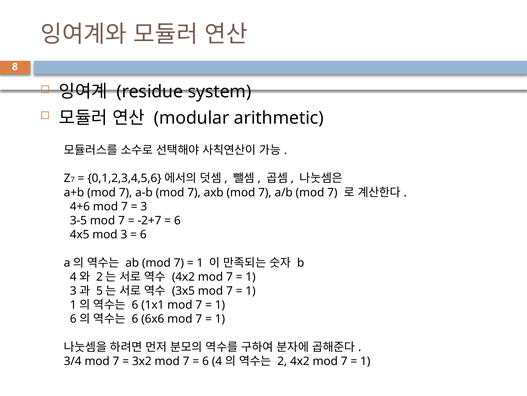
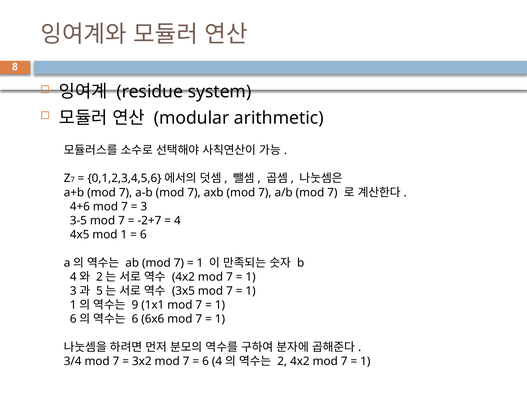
6: 6 -> 4 (177, 220)
mod 3: 3 -> 1 (124, 234)
6: 6 -> 9 (135, 304)
